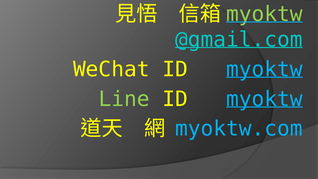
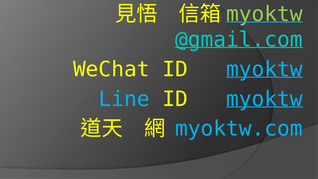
Line colour: light green -> light blue (124, 99)
